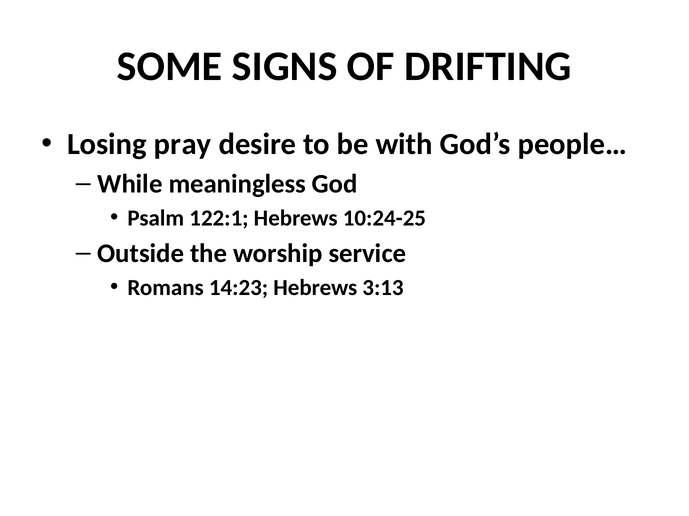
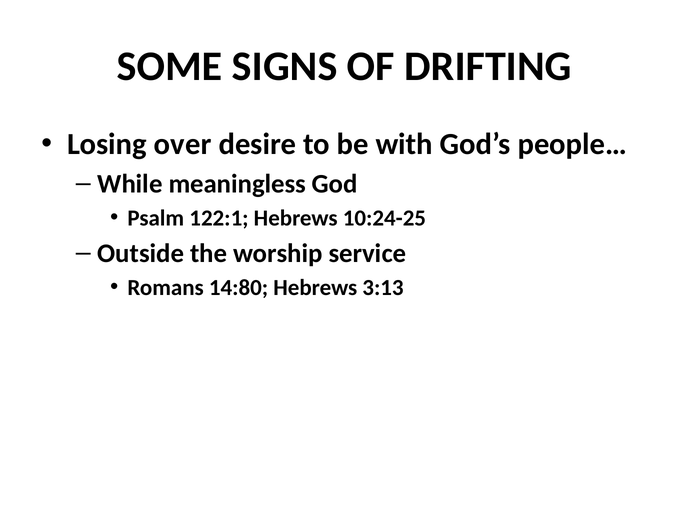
pray: pray -> over (183, 145)
14:23: 14:23 -> 14:80 (239, 288)
